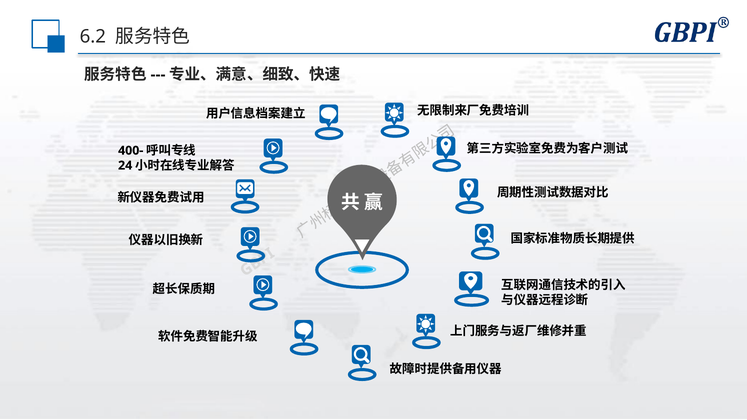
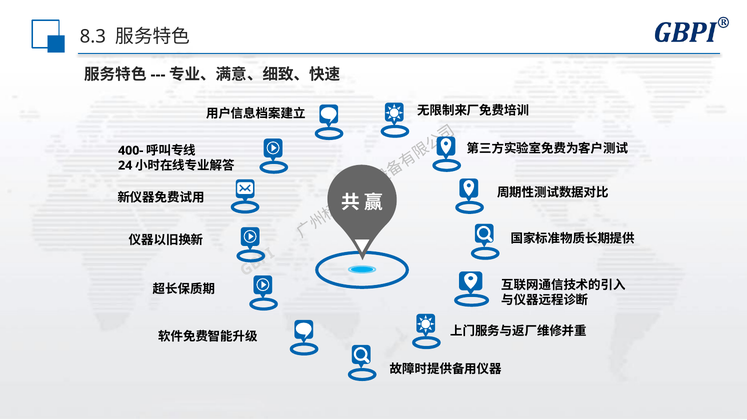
6.2: 6.2 -> 8.3 (93, 37)
